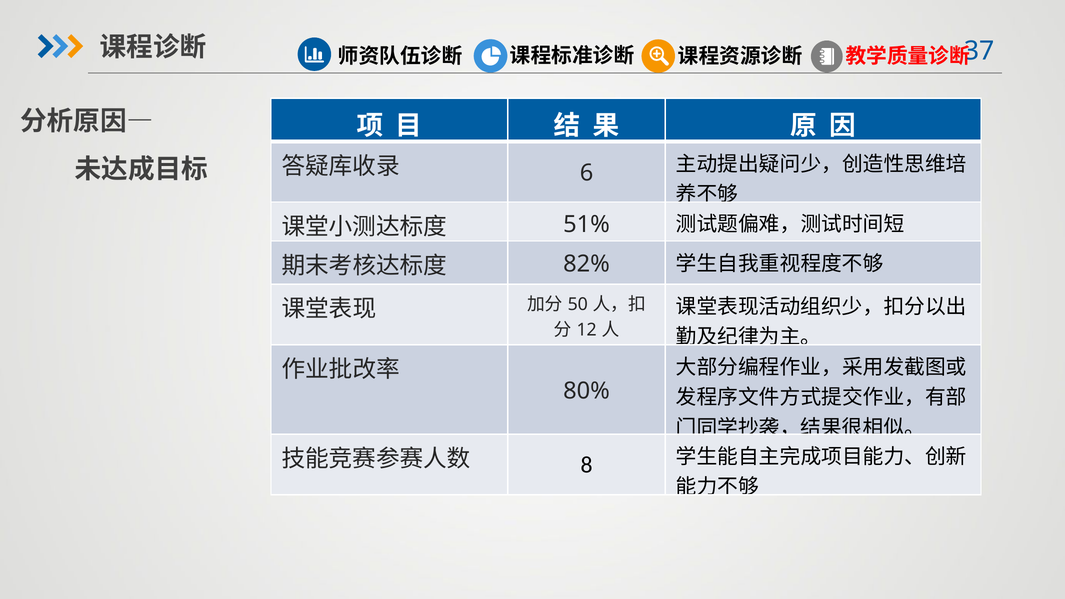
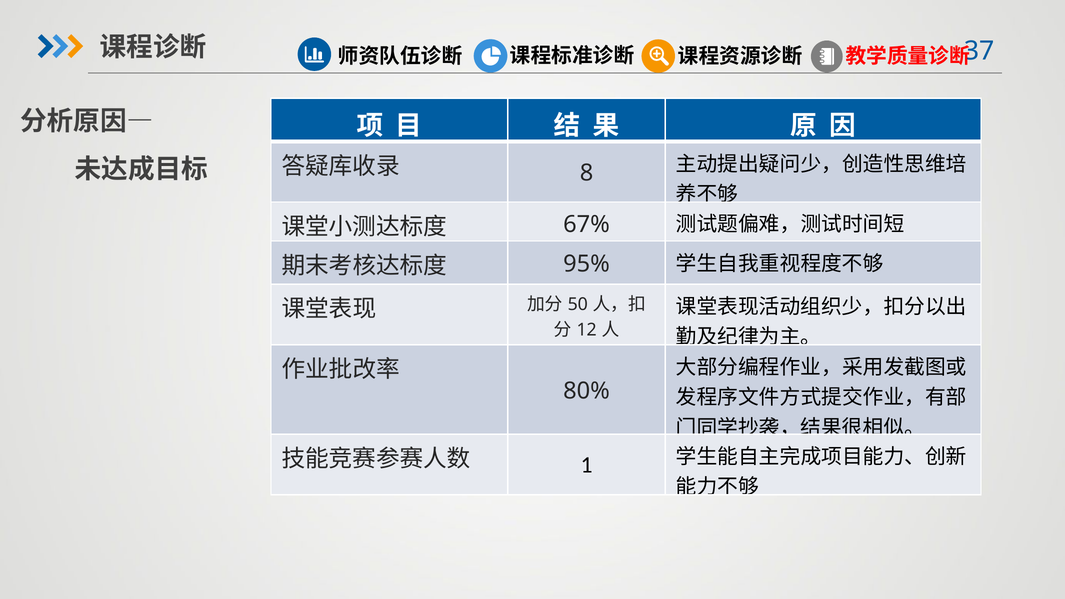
6: 6 -> 8 (587, 173)
51%: 51% -> 67% (587, 225)
82%: 82% -> 95% (587, 264)
8: 8 -> 1 (587, 465)
